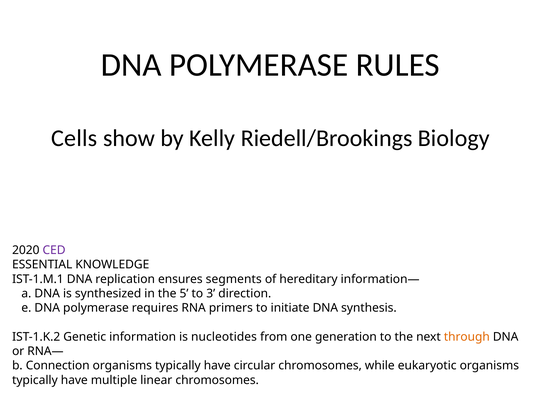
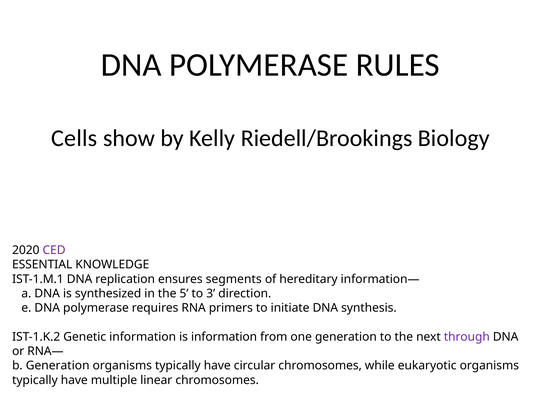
is nucleotides: nucleotides -> information (224, 337)
through colour: orange -> purple (467, 337)
b Connection: Connection -> Generation (58, 365)
